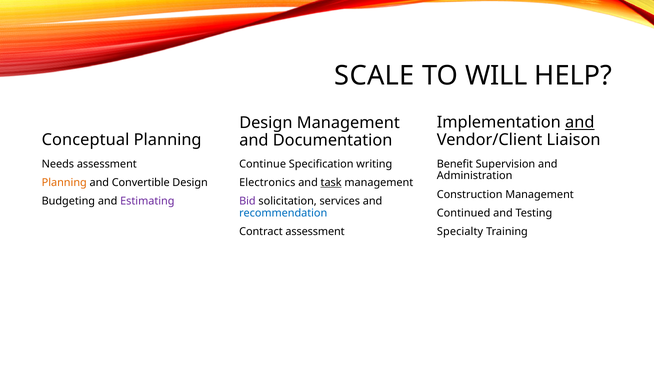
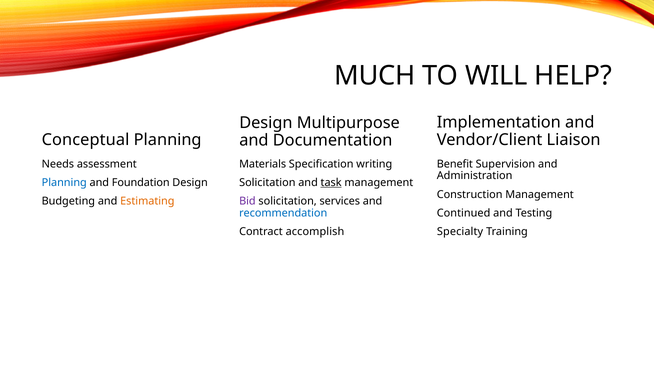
SCALE: SCALE -> MUCH (375, 76)
and underline: present -> none (580, 122)
Design Management: Management -> Multipurpose (348, 123)
Continue: Continue -> Materials (263, 164)
Planning colour: orange -> blue (64, 183)
Convertible: Convertible -> Foundation (141, 183)
Electronics: Electronics -> Solicitation (267, 183)
Estimating colour: purple -> orange (147, 201)
Contract assessment: assessment -> accomplish (315, 232)
